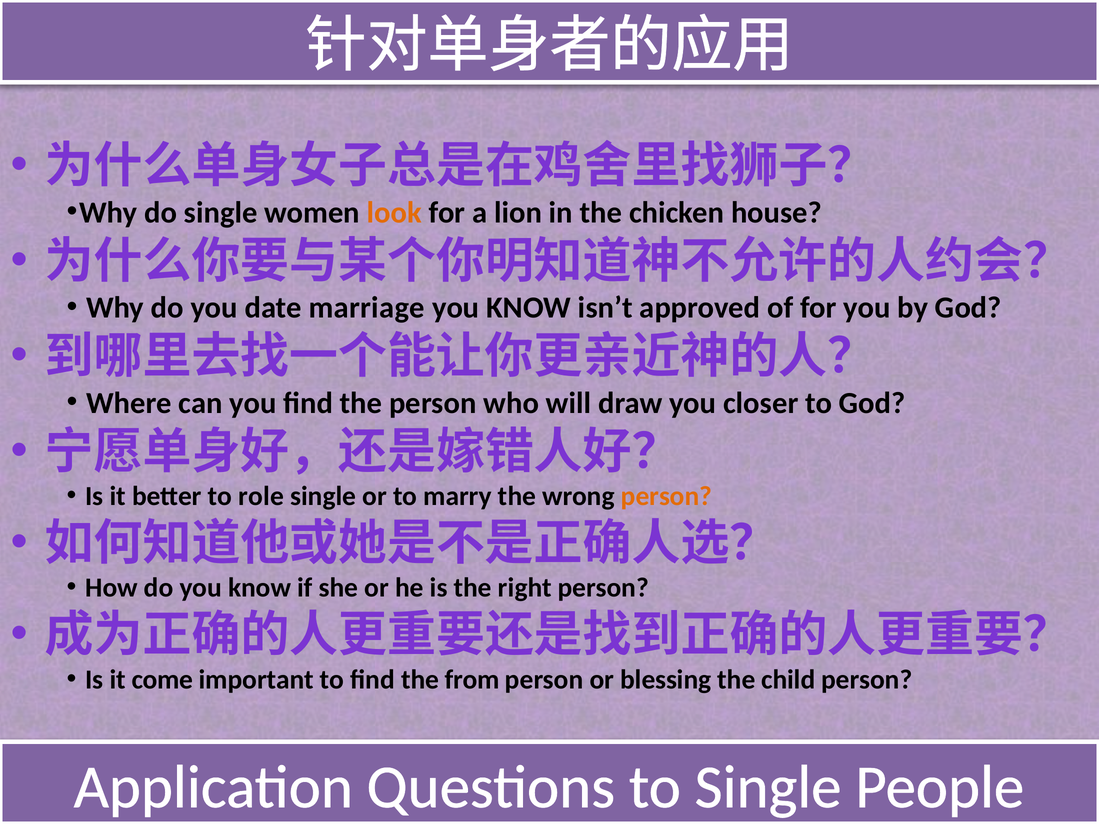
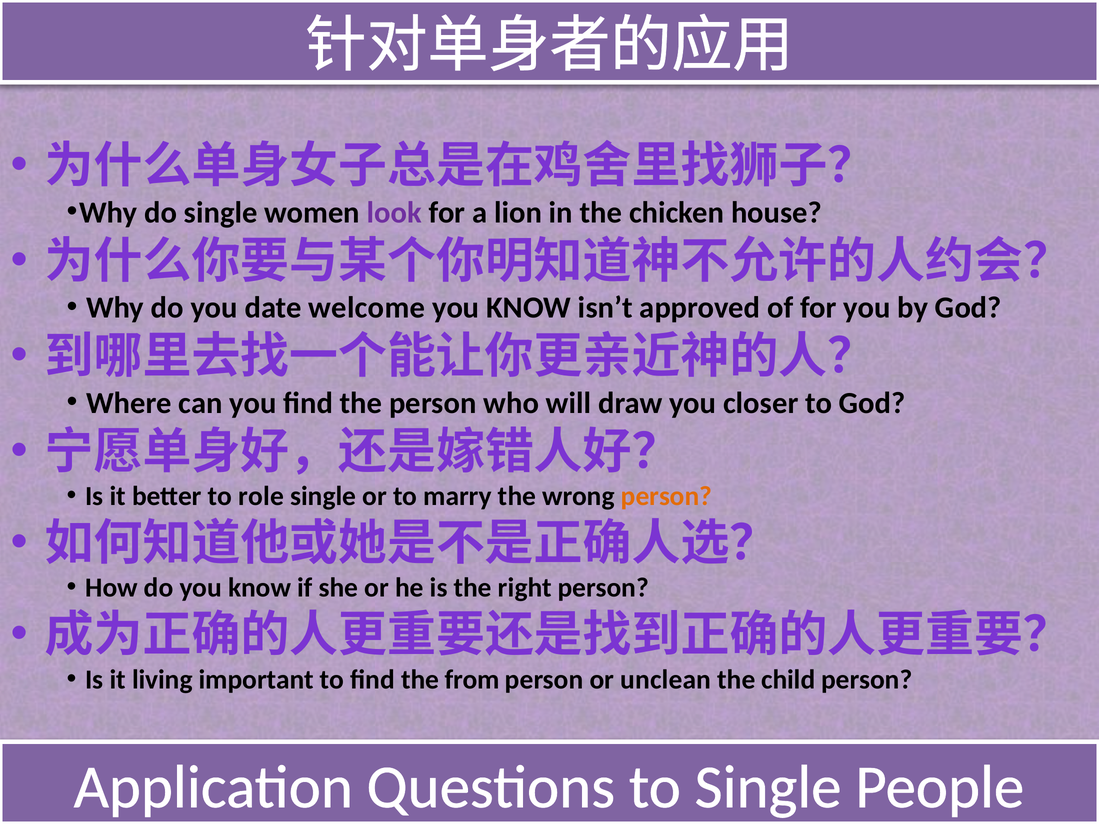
look colour: orange -> purple (394, 213)
marriage: marriage -> welcome (367, 308)
come: come -> living (162, 680)
blessing: blessing -> unclean (666, 680)
